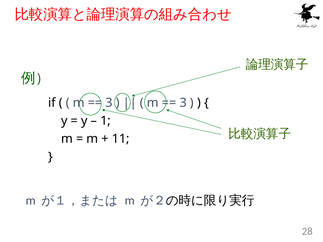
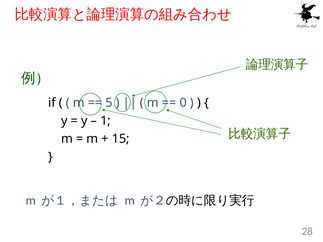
3: 3 -> 5 (109, 103)
3: 3 -> 0 (183, 103)
11: 11 -> 15 (121, 139)
